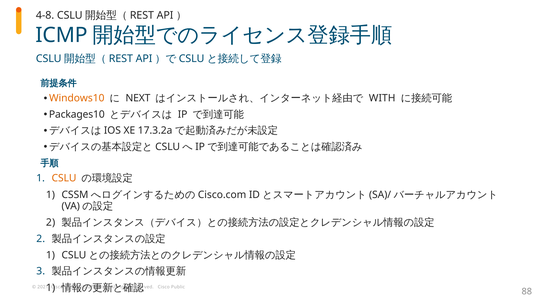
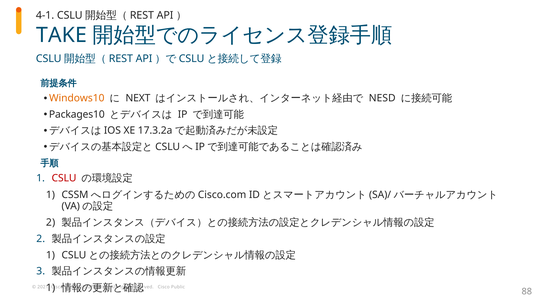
4-8: 4-8 -> 4-1 (45, 15)
ICMP: ICMP -> TAKE (61, 35)
WITH: WITH -> NESD (382, 98)
CSLU colour: orange -> red (64, 179)
